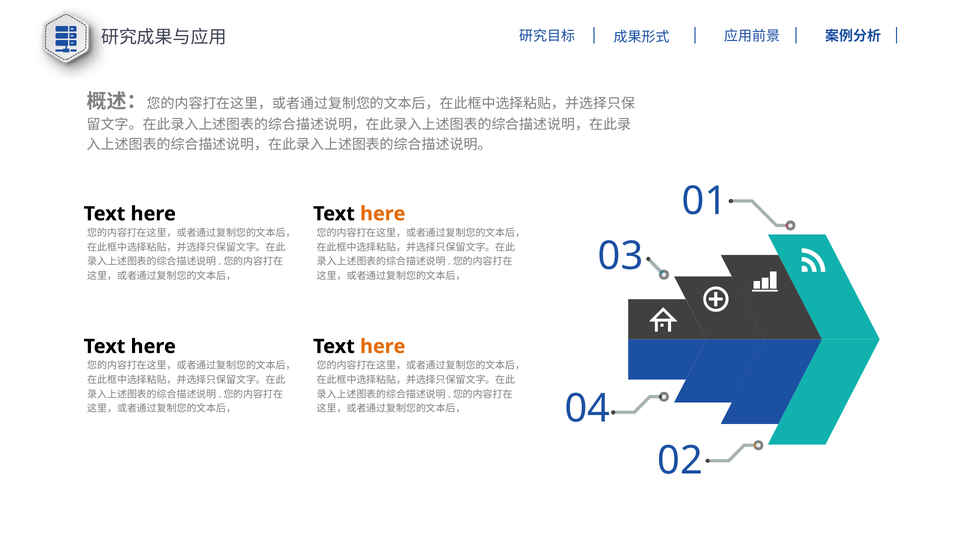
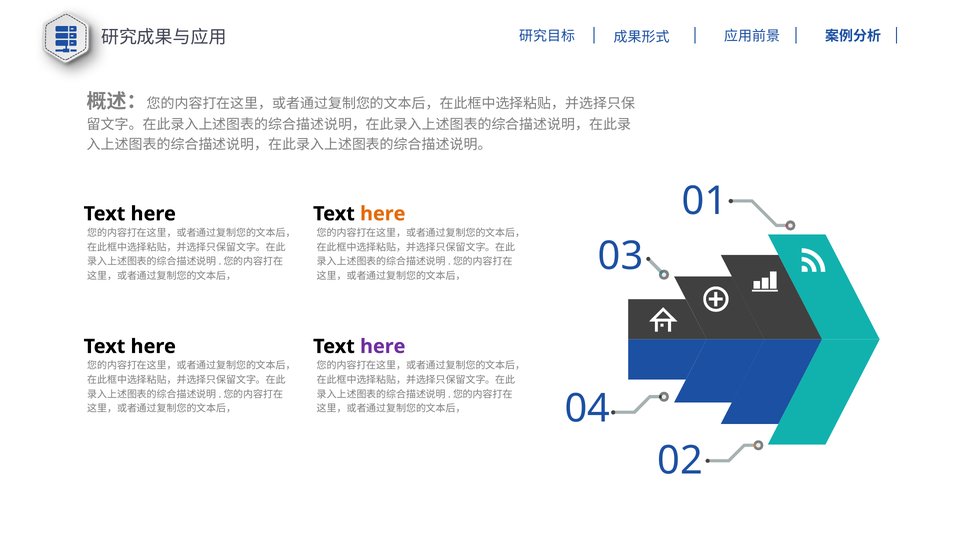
here colour: orange -> purple (383, 347)
